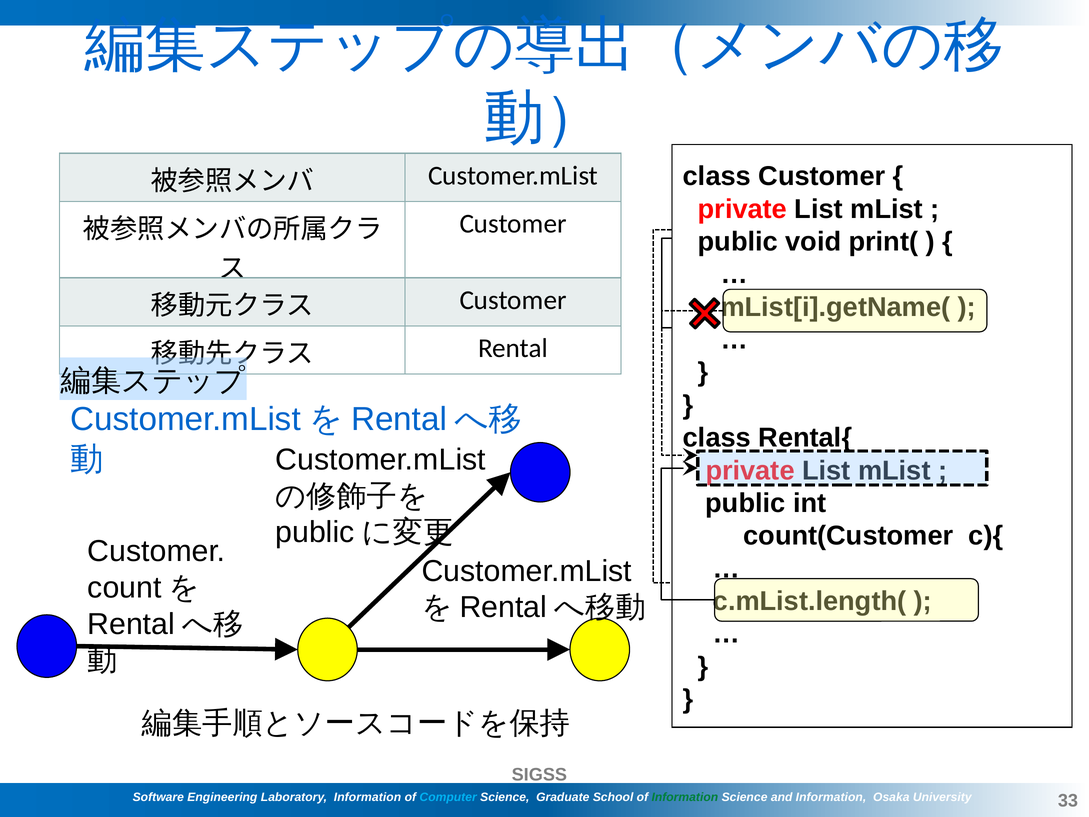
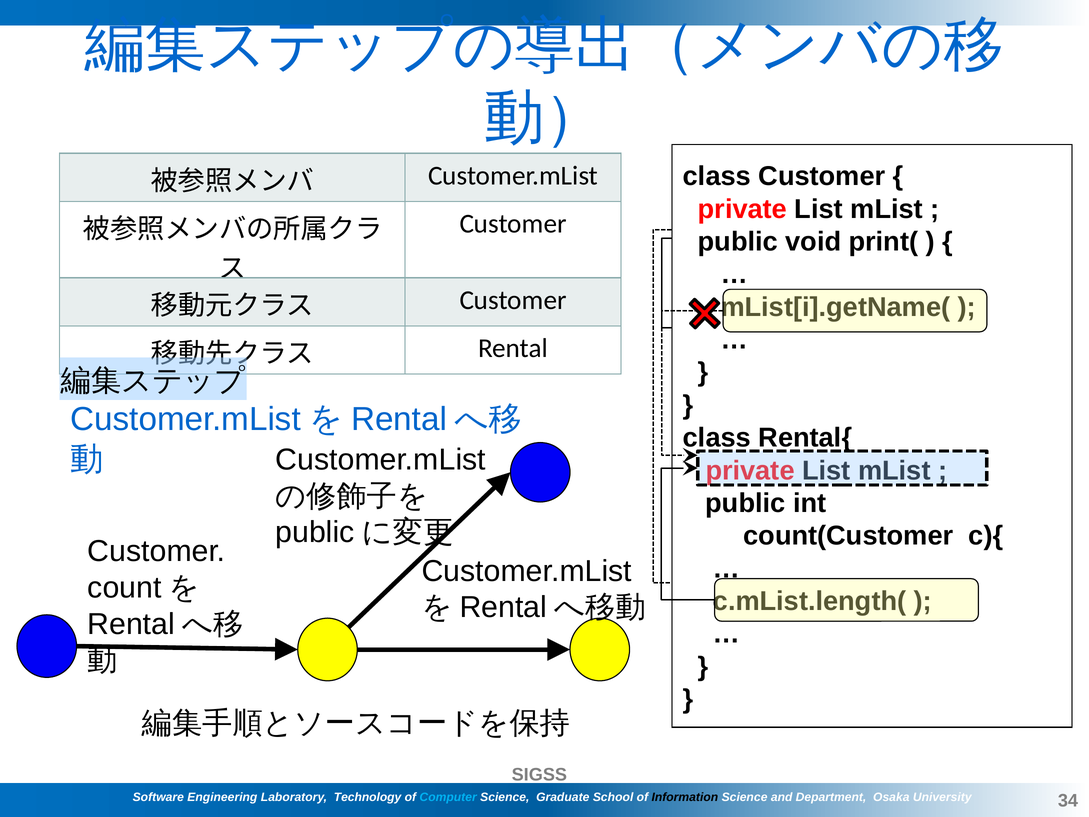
Laboratory Information: Information -> Technology (368, 797)
Information colour: green -> black (685, 797)
and Information: Information -> Department (831, 797)
33: 33 -> 34 (1068, 800)
